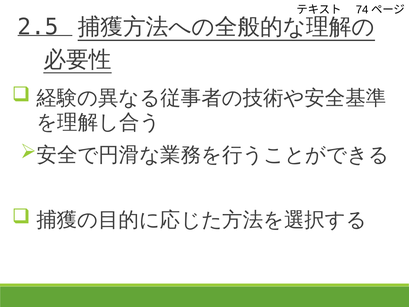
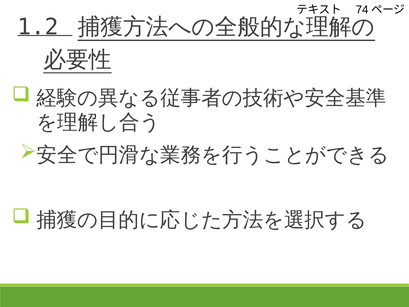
2.5: 2.5 -> 1.2 (38, 27)
